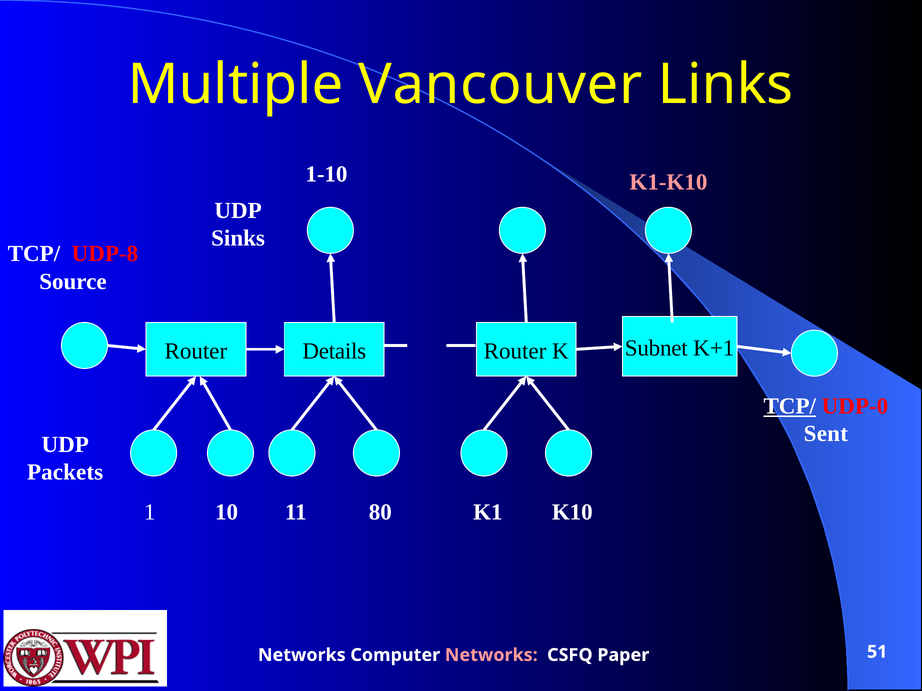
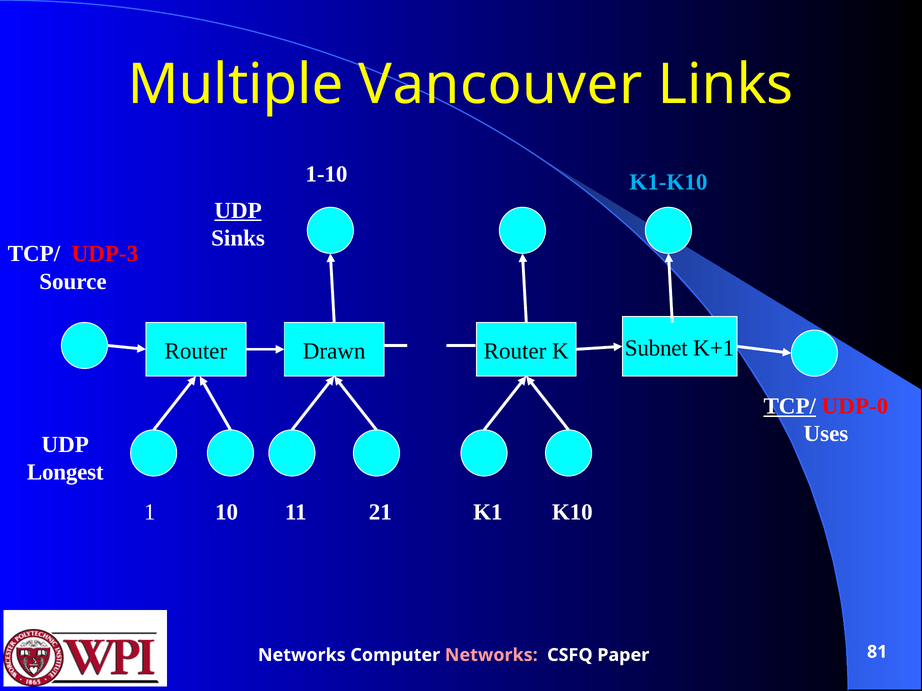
K1-K10 colour: pink -> light blue (668, 182)
UDP underline: none -> present (238, 211)
UDP-8: UDP-8 -> UDP-3 (105, 254)
Details: Details -> Drawn (334, 351)
Sent: Sent -> Uses (826, 434)
Packets: Packets -> Longest (65, 473)
80: 80 -> 21 (380, 513)
51: 51 -> 81 (877, 652)
